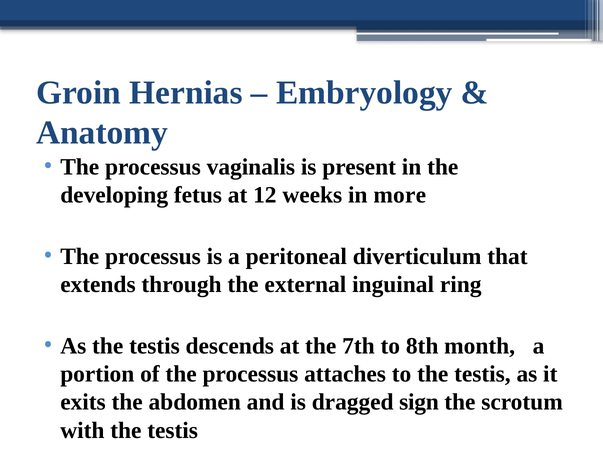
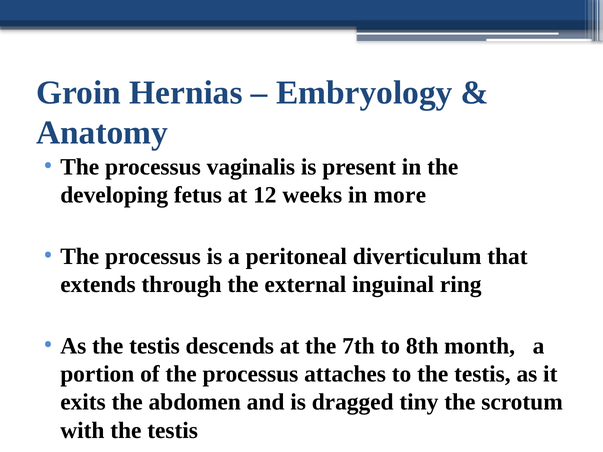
sign: sign -> tiny (419, 402)
